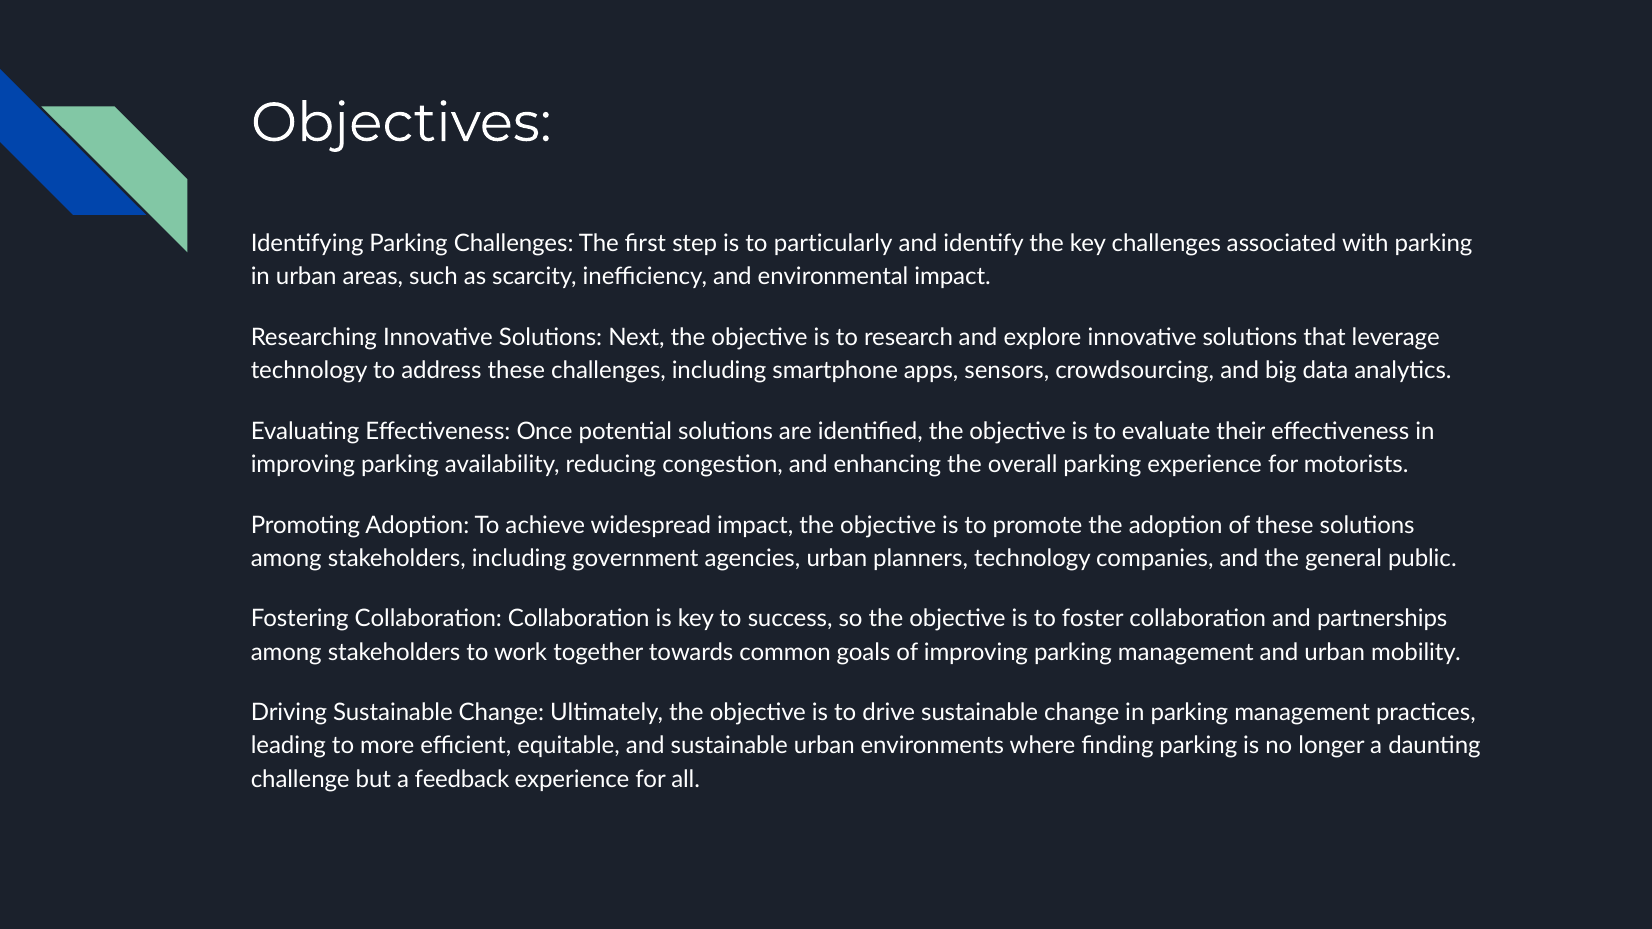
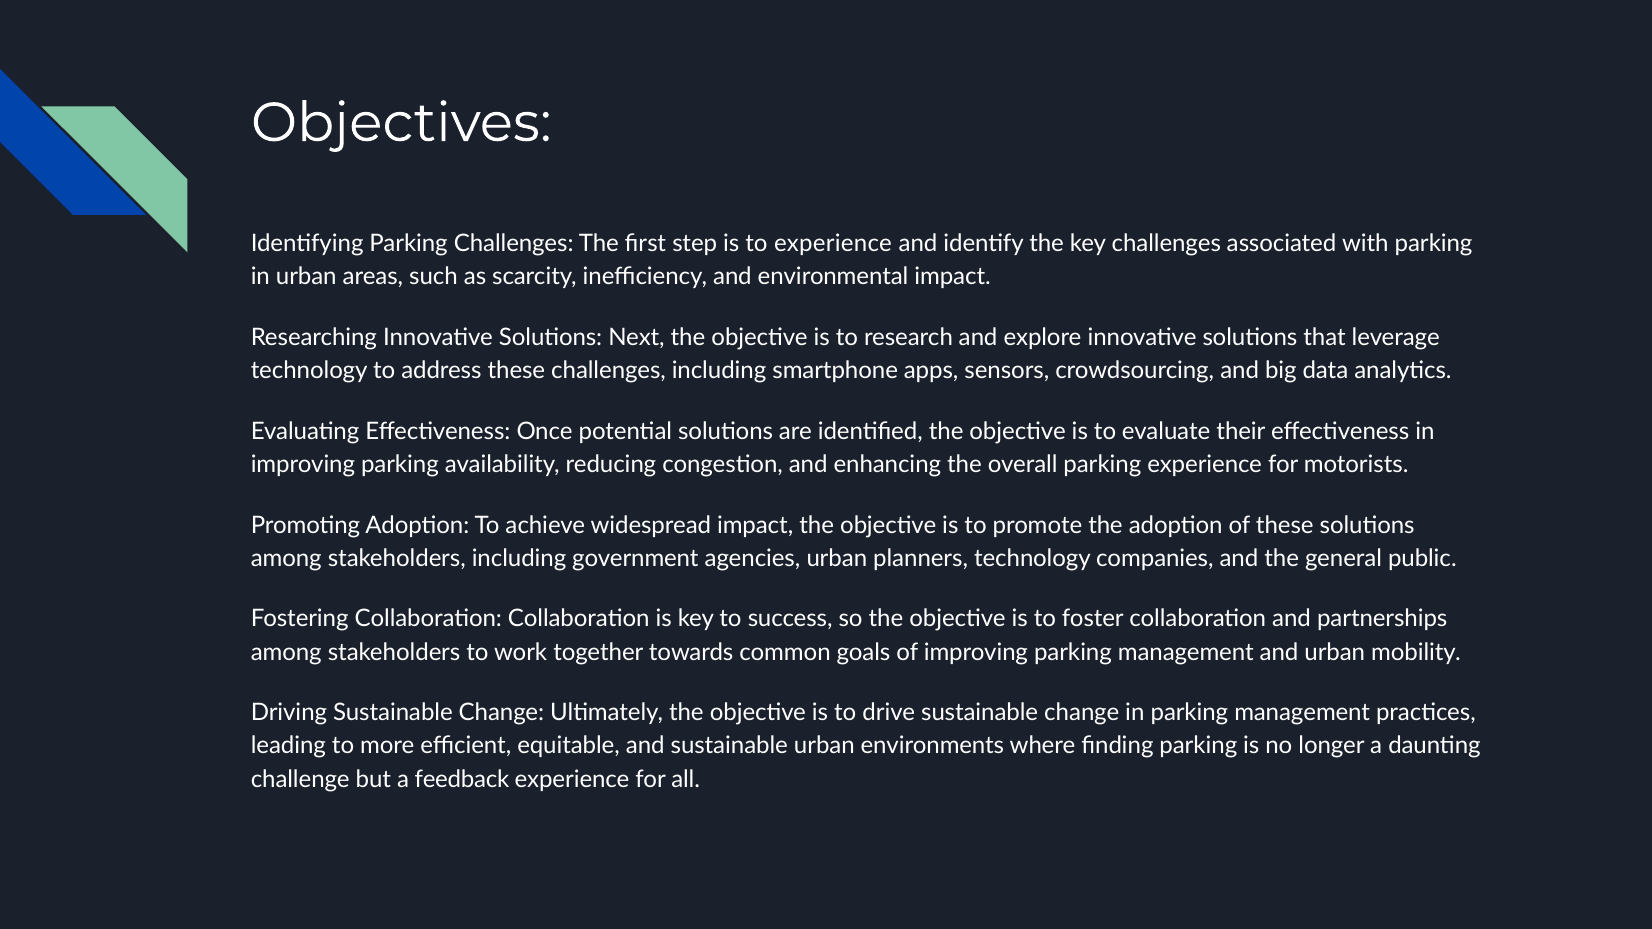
to particularly: particularly -> experience (833, 244)
